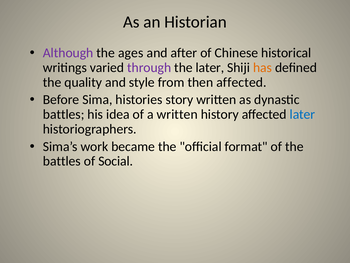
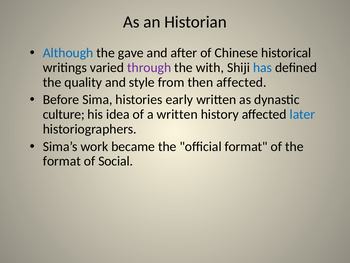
Although colour: purple -> blue (68, 53)
ages: ages -> gave (131, 53)
the later: later -> with (210, 67)
has colour: orange -> blue (263, 67)
story: story -> early (179, 100)
battles: battles -> culture (64, 114)
battles: battles -> format (62, 161)
